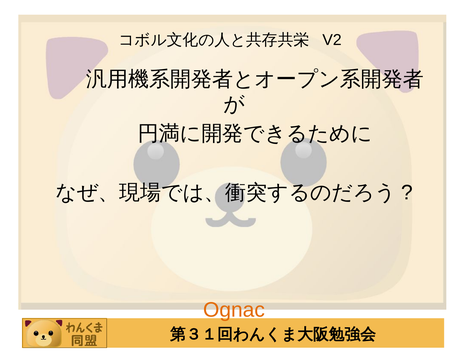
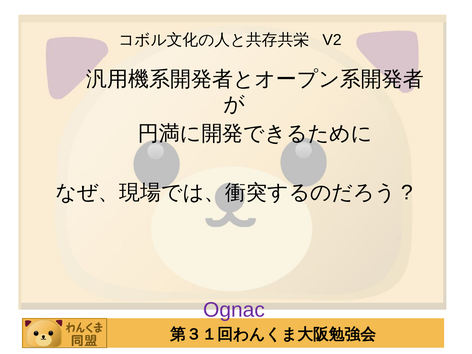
Ognac colour: orange -> purple (234, 310)
